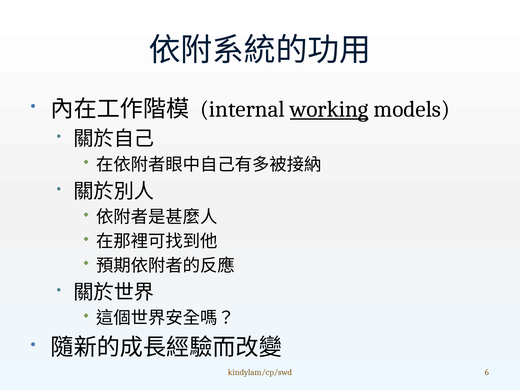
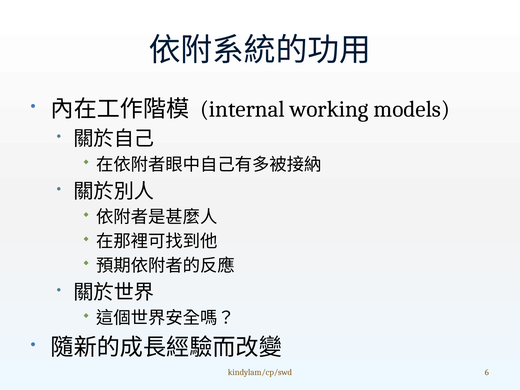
working underline: present -> none (329, 109)
